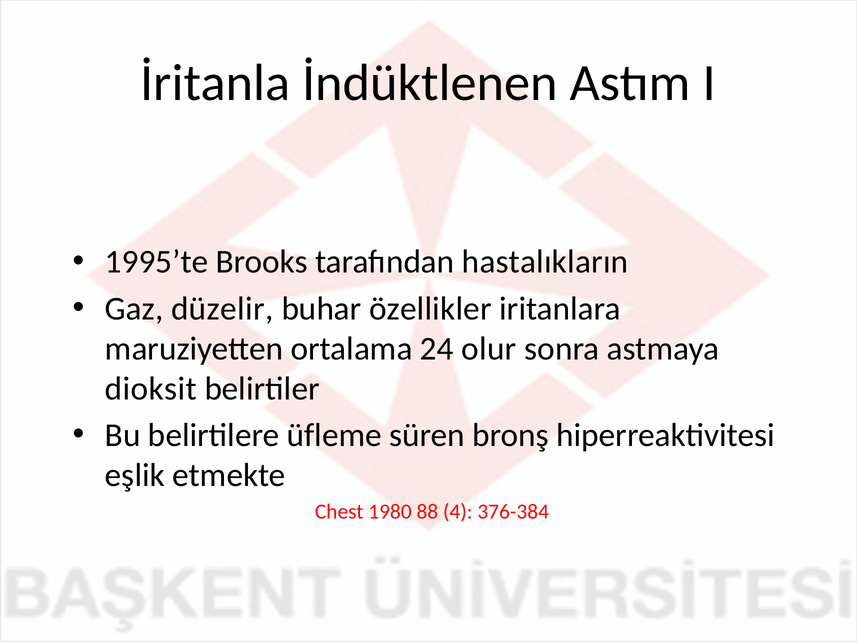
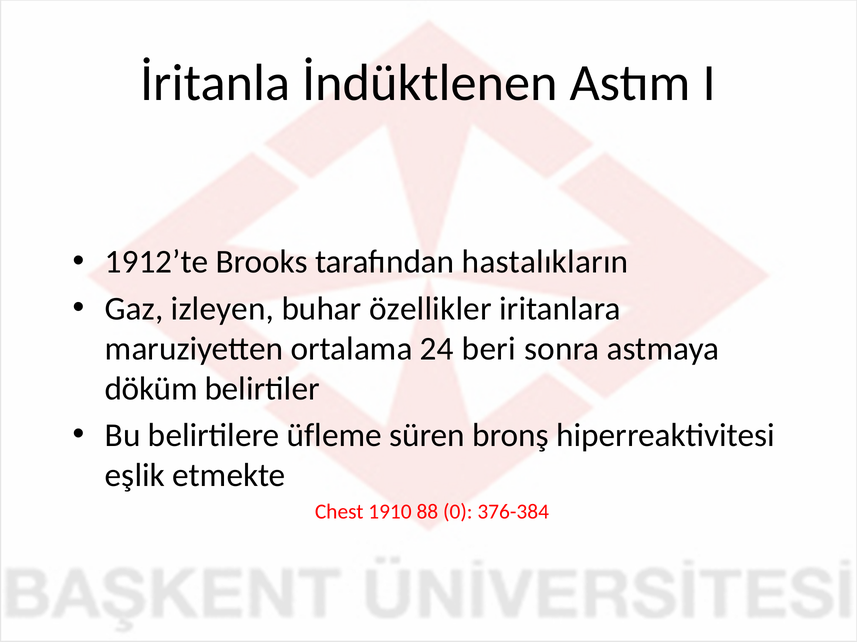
1995’te: 1995’te -> 1912’te (157, 262)
düzelir: düzelir -> izleyen (222, 309)
olur: olur -> beri (489, 349)
dioksit: dioksit -> döküm (151, 389)
1980: 1980 -> 1910 (390, 512)
4: 4 -> 0 (458, 512)
